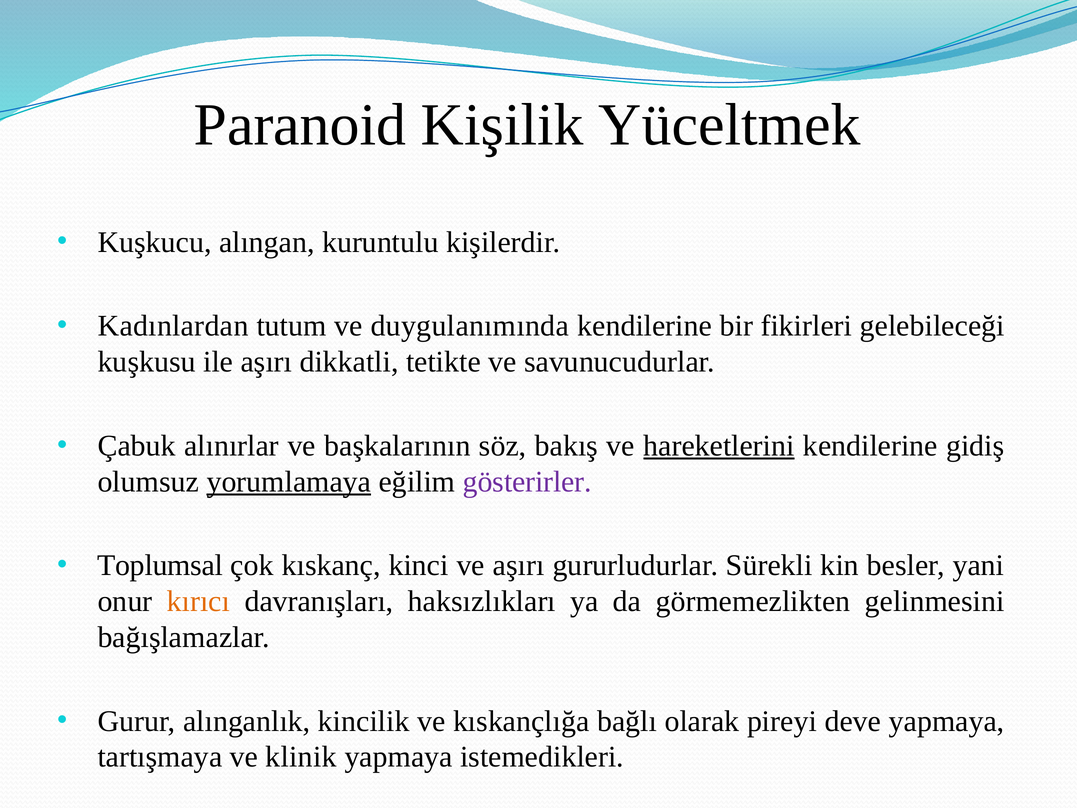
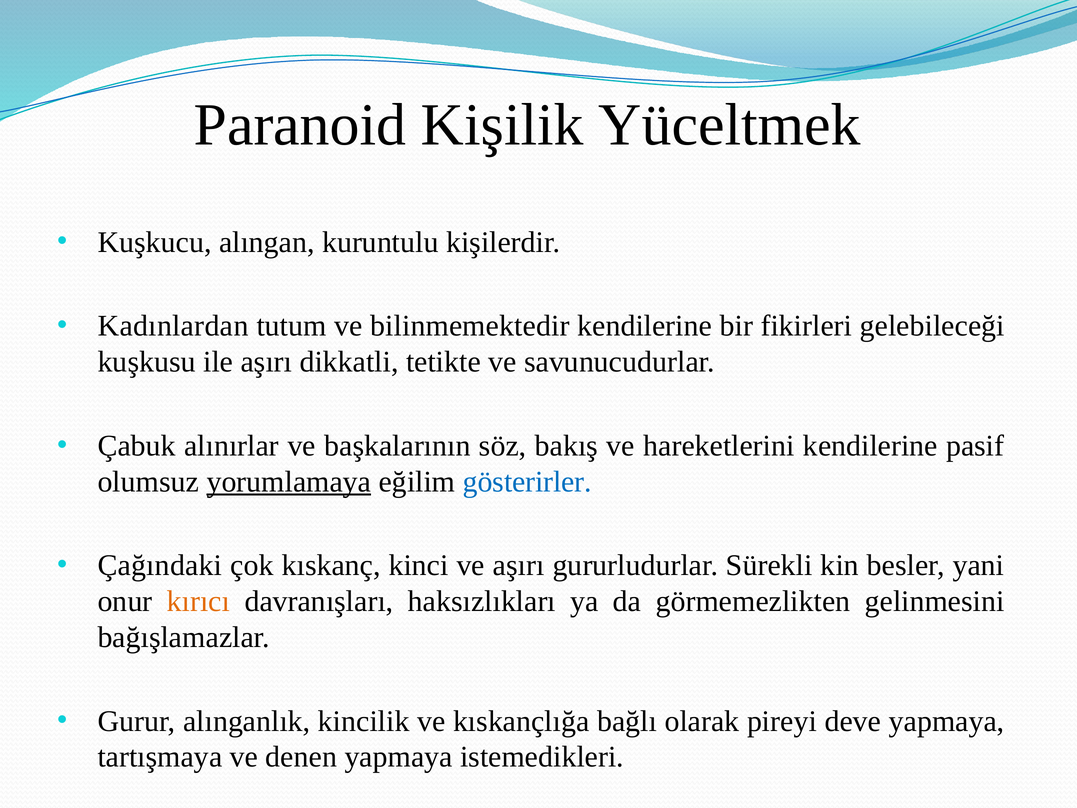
duygulanımında: duygulanımında -> bilinmemektedir (470, 326)
hareketlerini underline: present -> none (719, 446)
gidiş: gidiş -> pasif (975, 446)
gösterirler colour: purple -> blue (527, 482)
Toplumsal: Toplumsal -> Çağındaki (160, 565)
klinik: klinik -> denen (301, 757)
